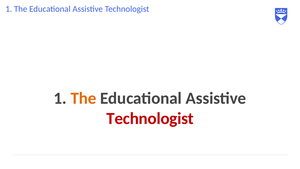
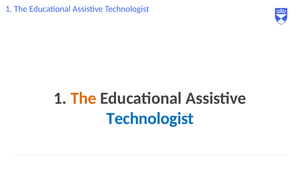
Technologist colour: red -> blue (150, 118)
